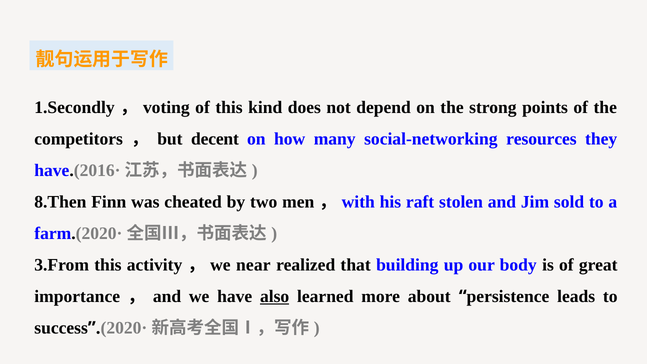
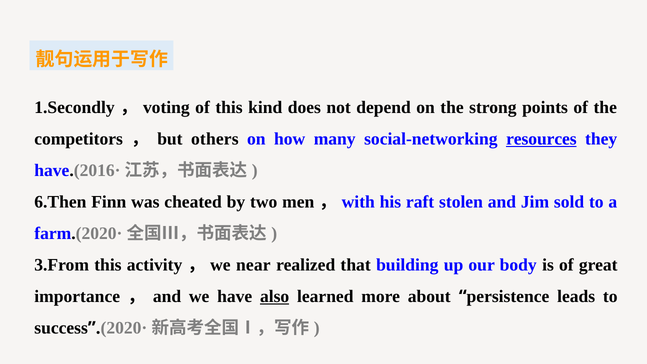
decent: decent -> others (215, 139)
resources underline: none -> present (541, 139)
8.Then: 8.Then -> 6.Then (60, 202)
